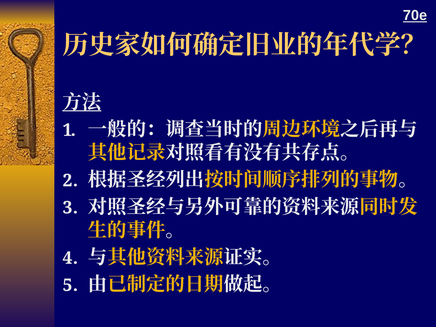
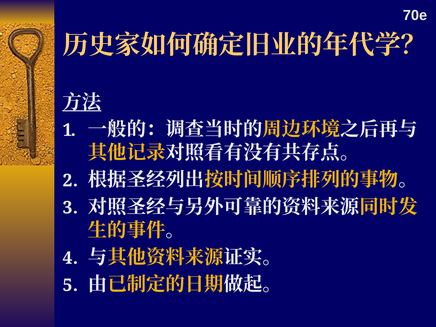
70e underline: present -> none (415, 16)
